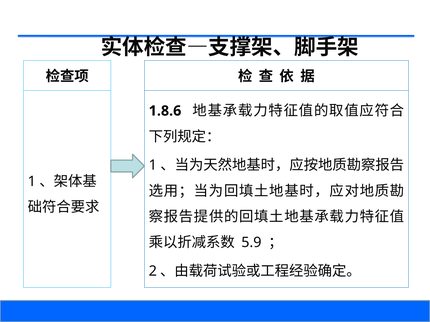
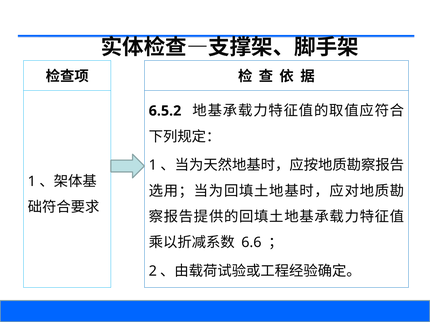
1.8.6: 1.8.6 -> 6.5.2 (165, 111)
5.9: 5.9 -> 6.6 (251, 243)
